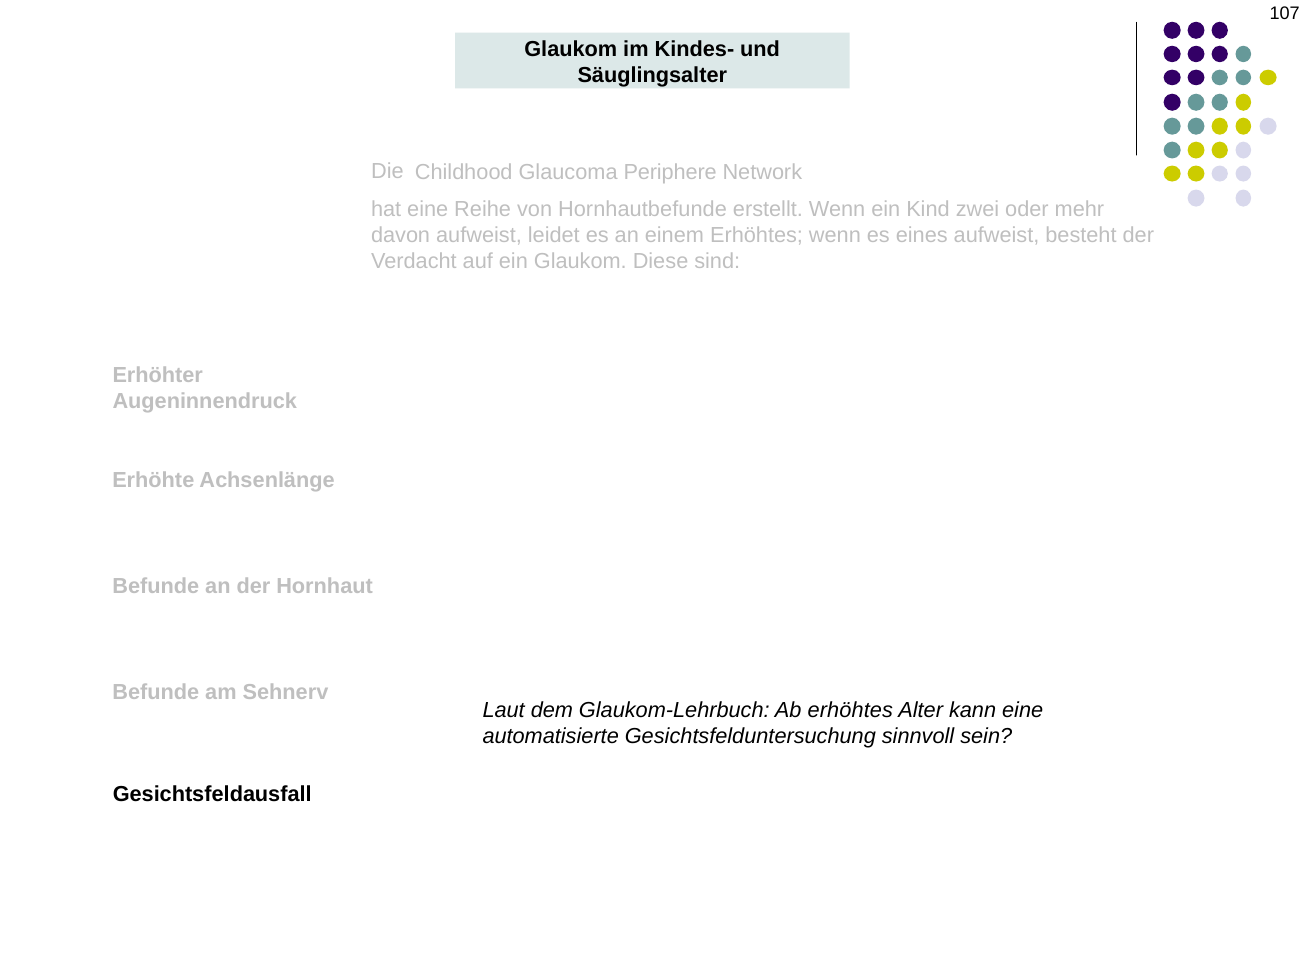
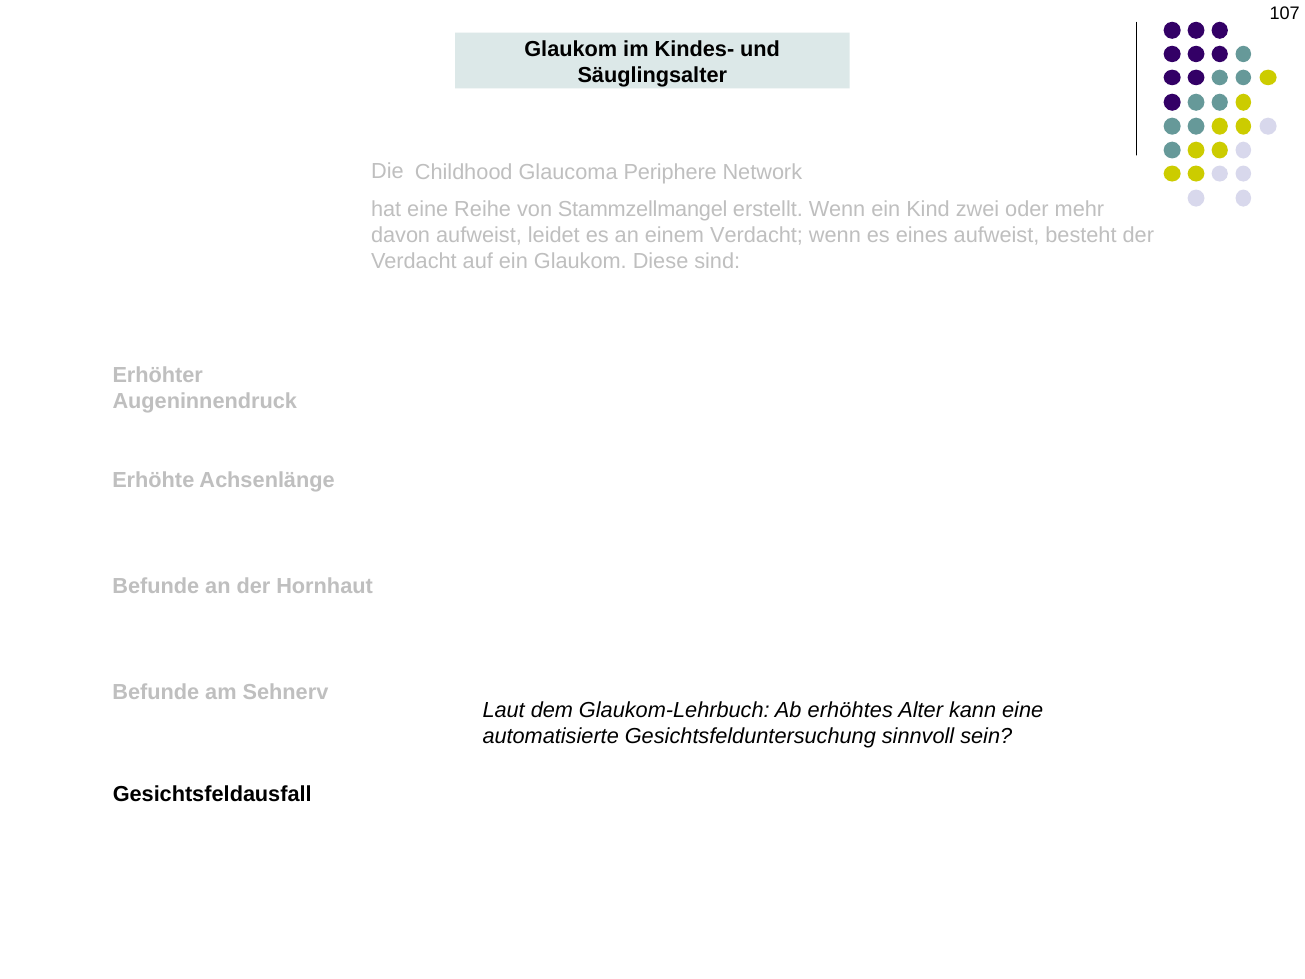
Hornhautbefunde: Hornhautbefunde -> Stammzellmangel (643, 210)
einem Erhöhtes: Erhöhtes -> Verdacht (757, 236)
